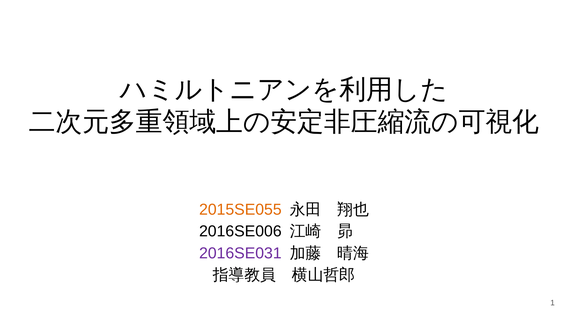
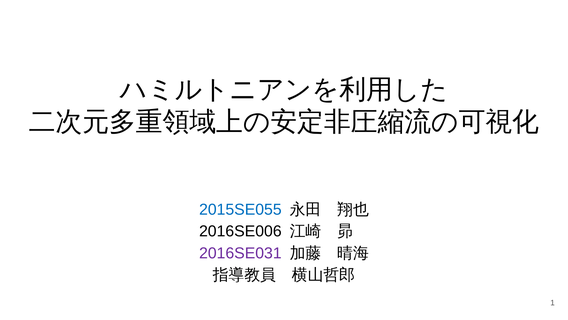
2015SE055 colour: orange -> blue (240, 209)
